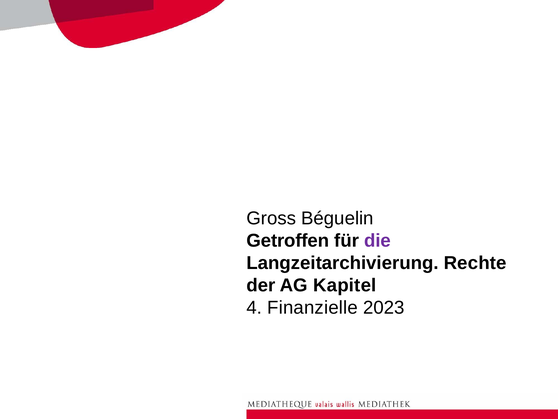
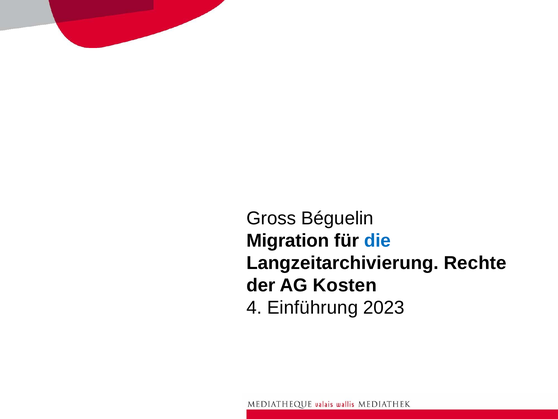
Getroffen: Getroffen -> Migration (288, 240)
die colour: purple -> blue (378, 240)
Kapitel: Kapitel -> Kosten (345, 285)
Finanzielle: Finanzielle -> Einführung (313, 307)
